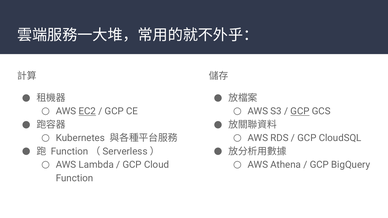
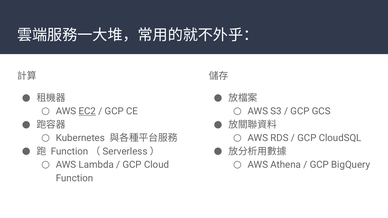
GCP underline: present -> none (300, 111)
